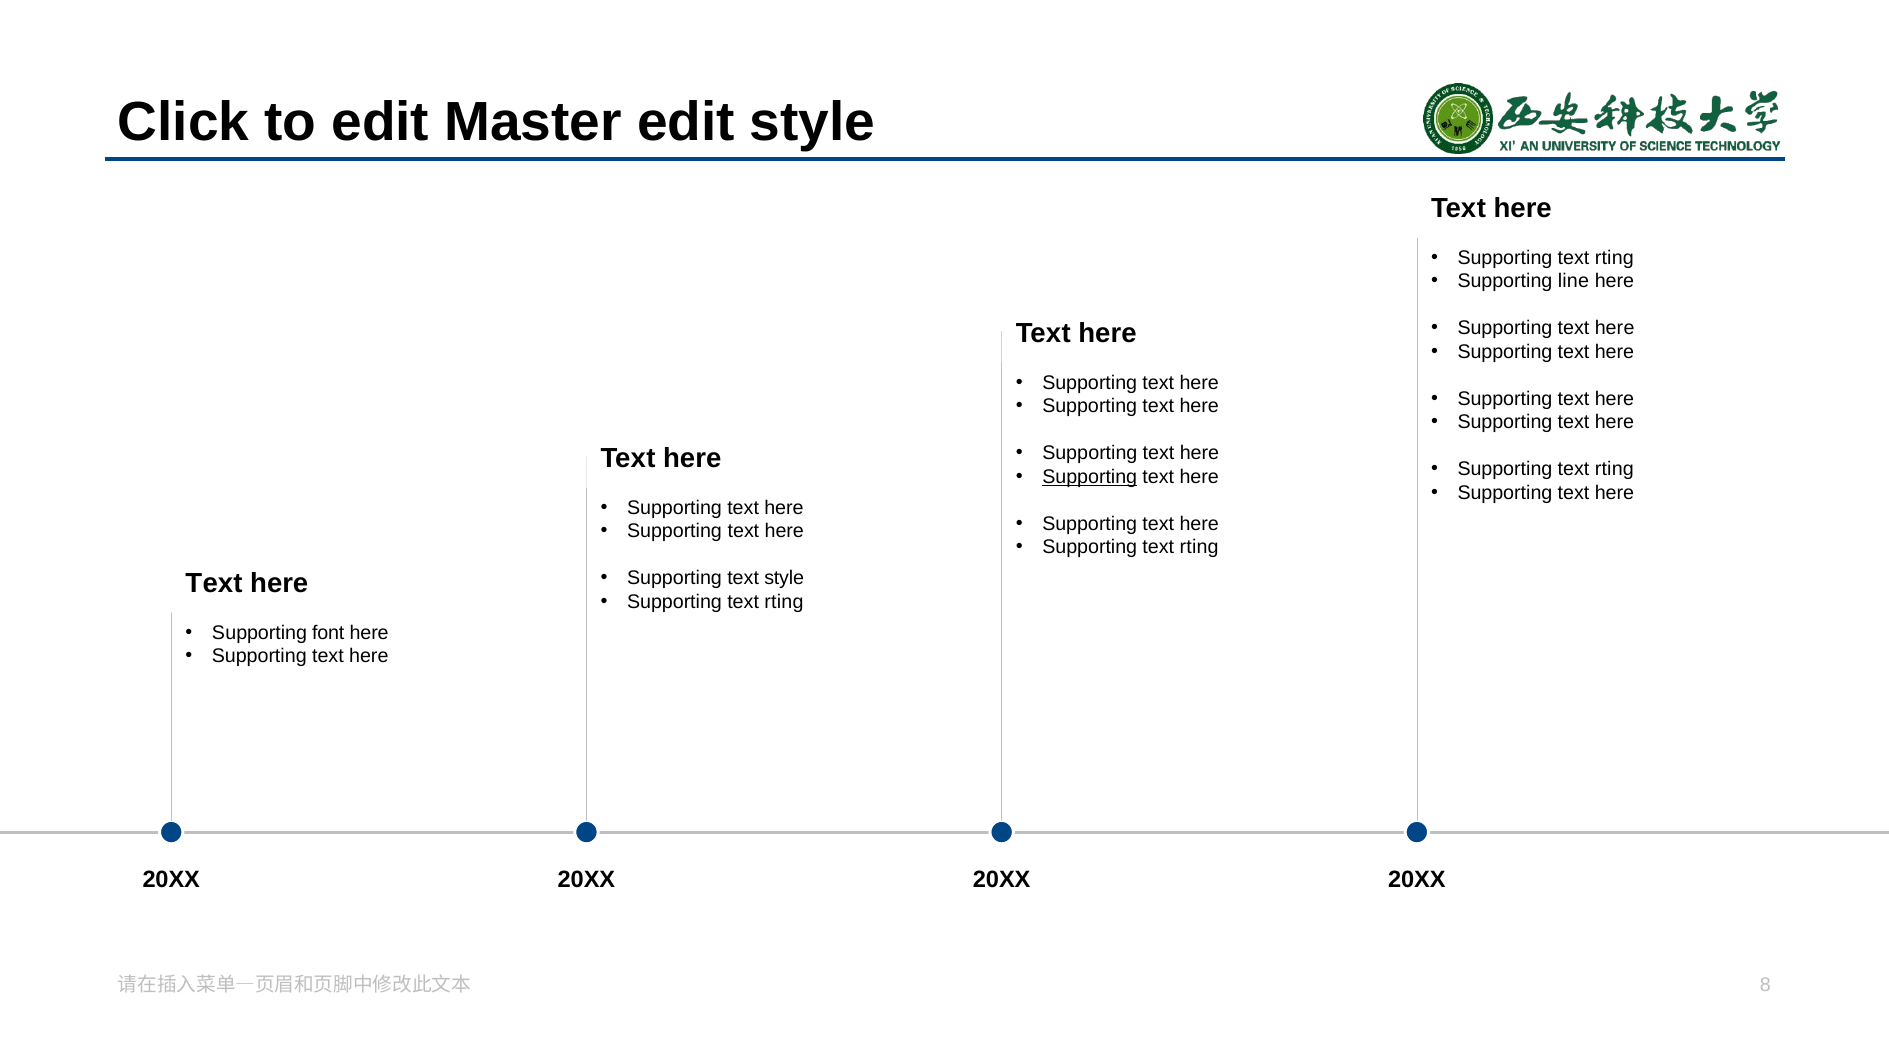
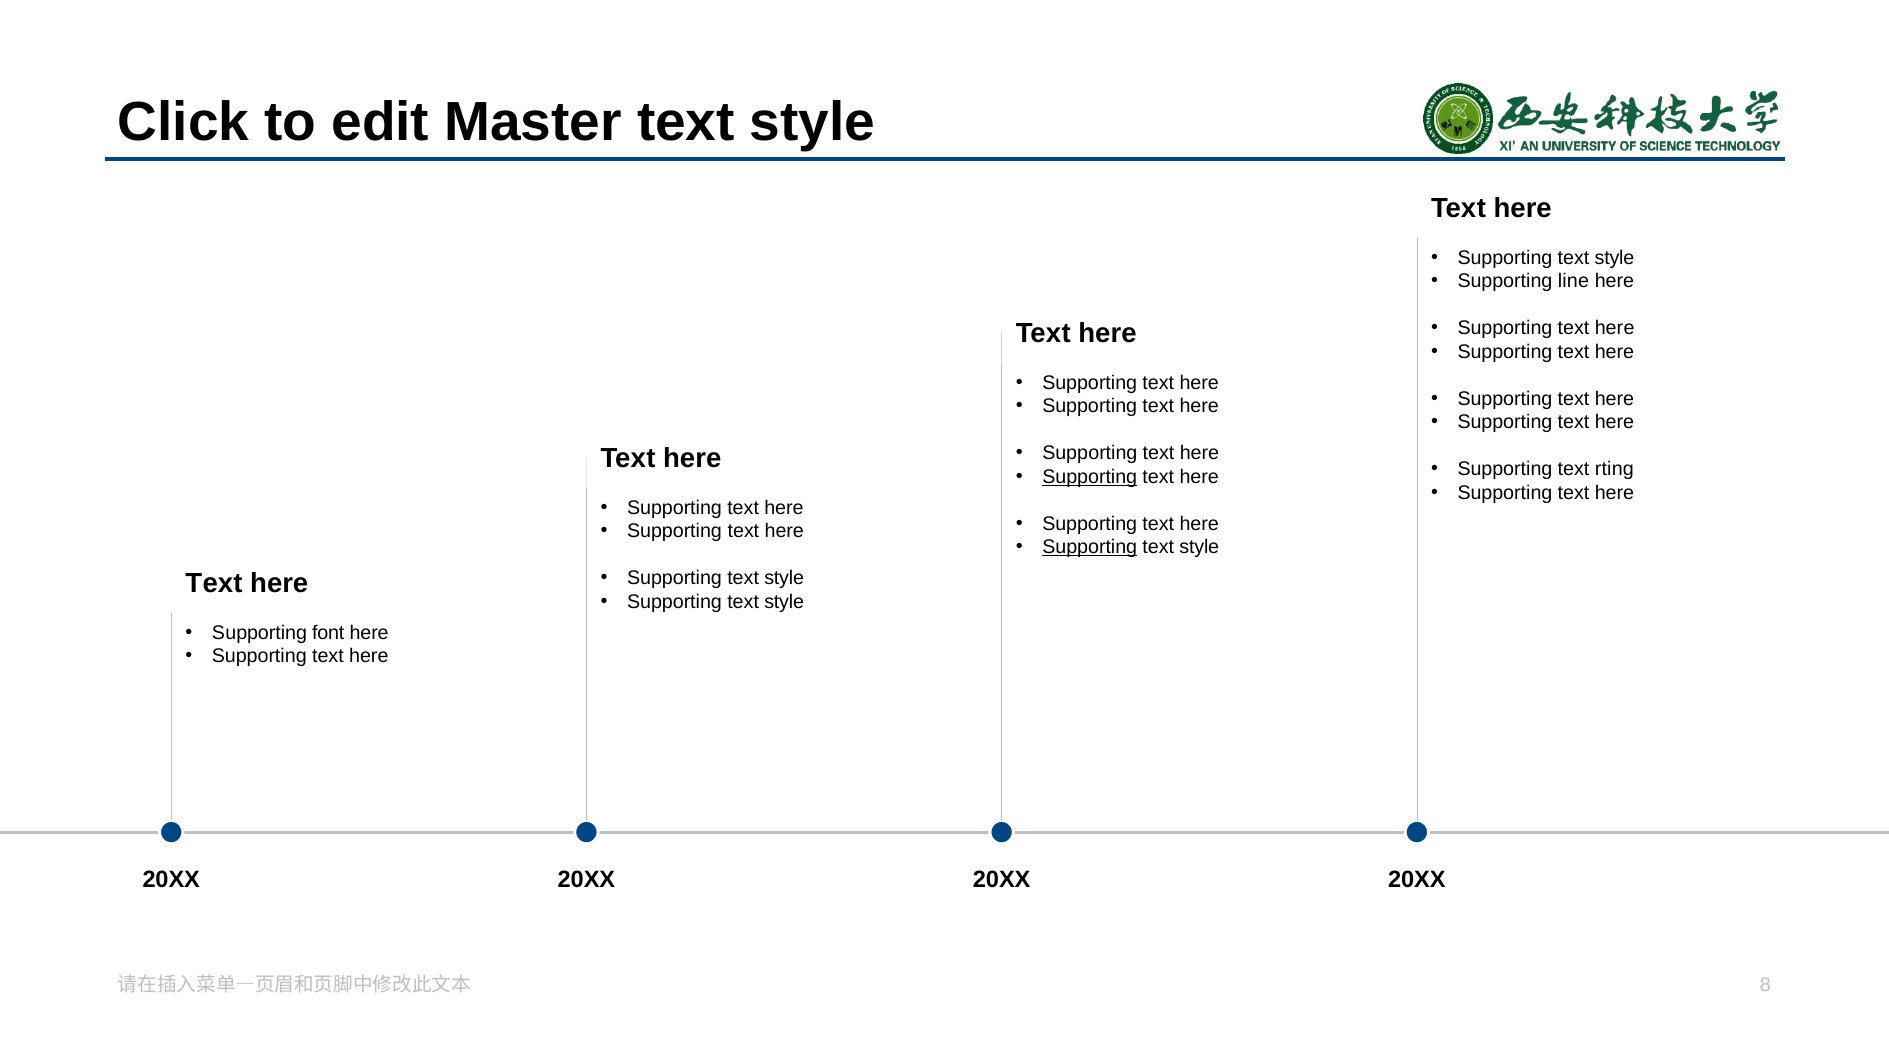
Master edit: edit -> text (686, 122)
rting: rting -> style (1615, 258)
Supporting underline: none -> present (1090, 547)
rting: rting -> style (1199, 547)
rting: rting -> style (784, 601)
